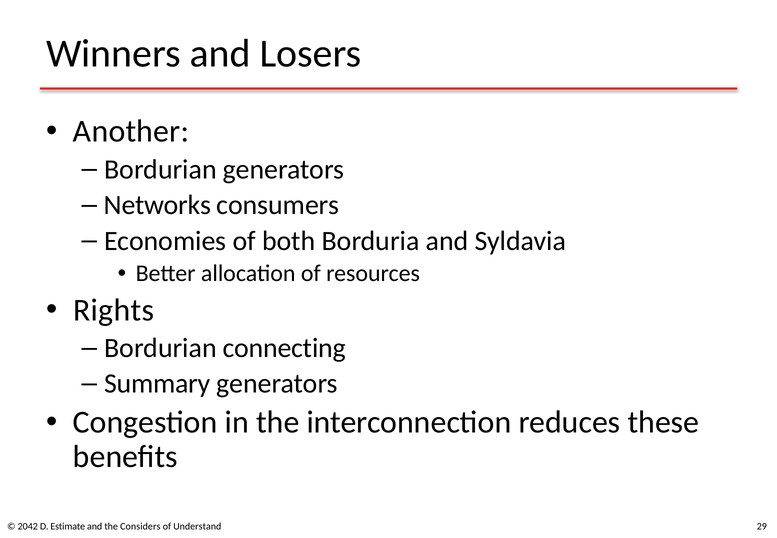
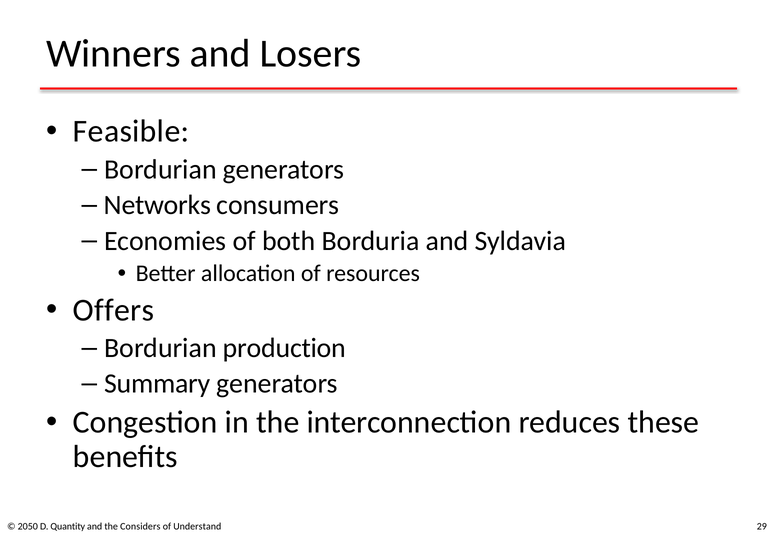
Another: Another -> Feasible (131, 131)
Rights: Rights -> Offers (114, 310)
connecting: connecting -> production (284, 348)
2042: 2042 -> 2050 (28, 526)
Estimate: Estimate -> Quantity (68, 526)
